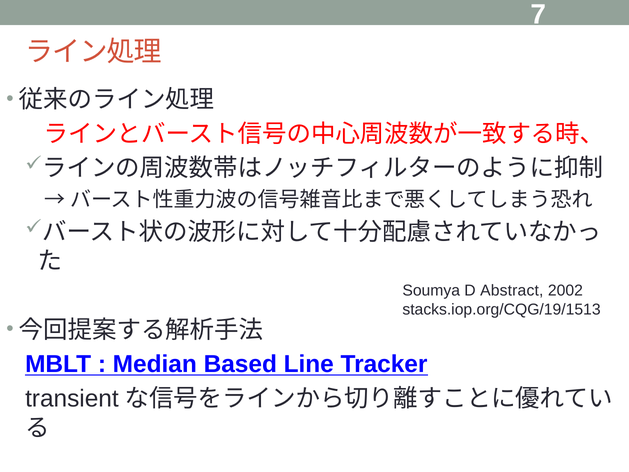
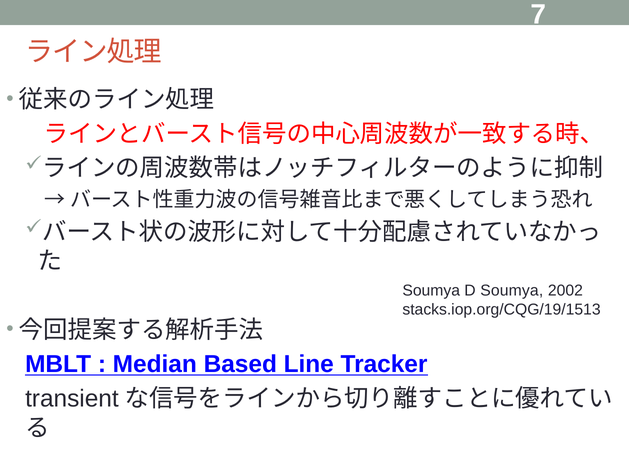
D Abstract: Abstract -> Soumya (512, 290)
